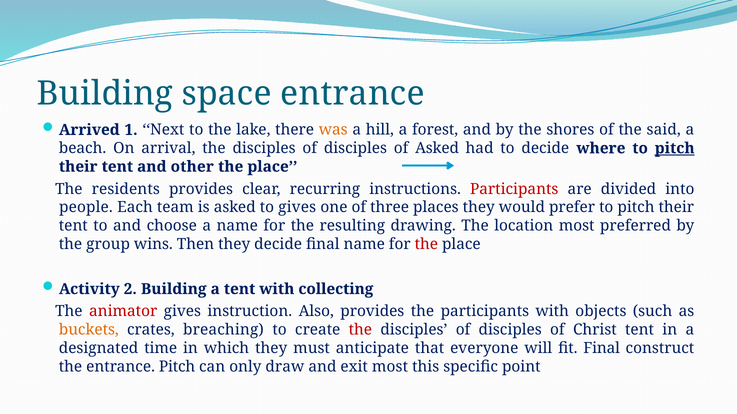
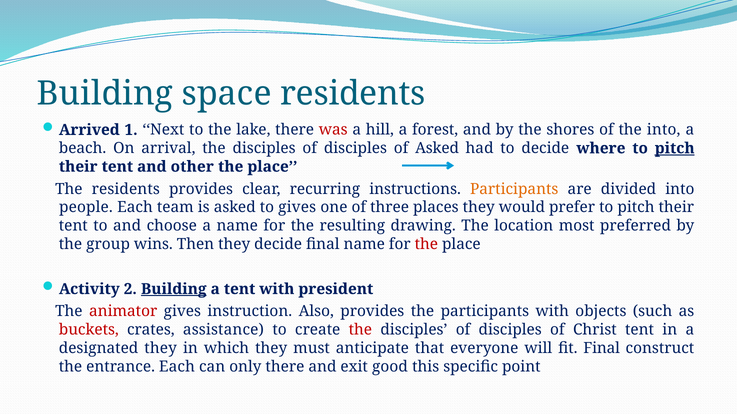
space entrance: entrance -> residents (353, 94)
was colour: orange -> red (333, 130)
the said: said -> into (664, 130)
Participants colour: red -> orange (514, 189)
Building underline: none -> present (174, 289)
collecting: collecting -> president (336, 289)
buckets colour: orange -> red (89, 330)
breaching: breaching -> assistance (223, 330)
designated time: time -> they (161, 349)
entrance Pitch: Pitch -> Each (177, 367)
only draw: draw -> there (285, 367)
exit most: most -> good (390, 367)
